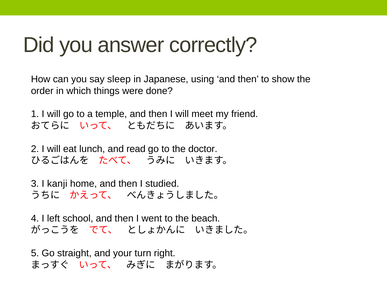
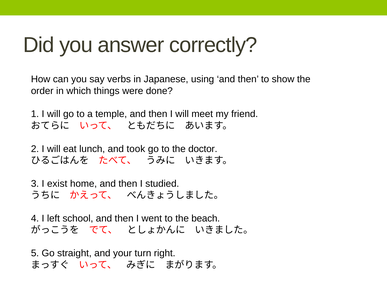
sleep: sleep -> verbs (119, 79)
read: read -> took (136, 149)
kanji: kanji -> exist (57, 184)
